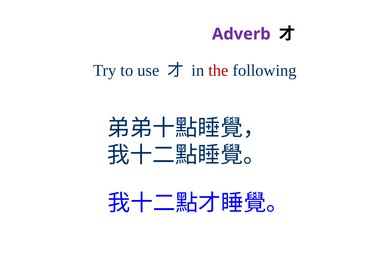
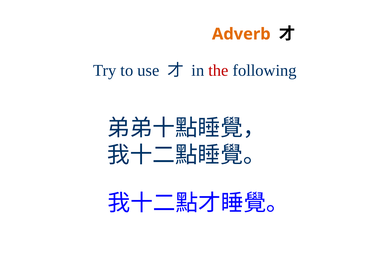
Adverb colour: purple -> orange (241, 34)
